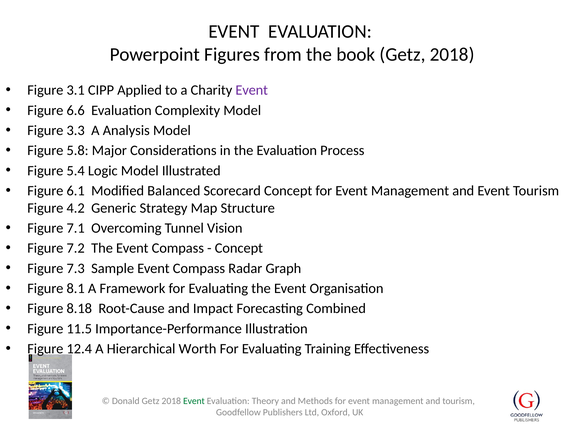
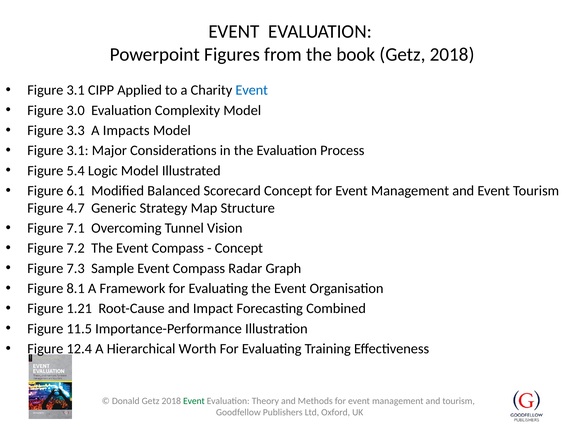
Event colour: purple -> blue (252, 90)
6.6: 6.6 -> 3.0 (76, 110)
Analysis: Analysis -> Impacts (126, 130)
5.8: 5.8 -> 3.1 (78, 150)
4.2: 4.2 -> 4.7 (76, 208)
8.18: 8.18 -> 1.21 (79, 308)
